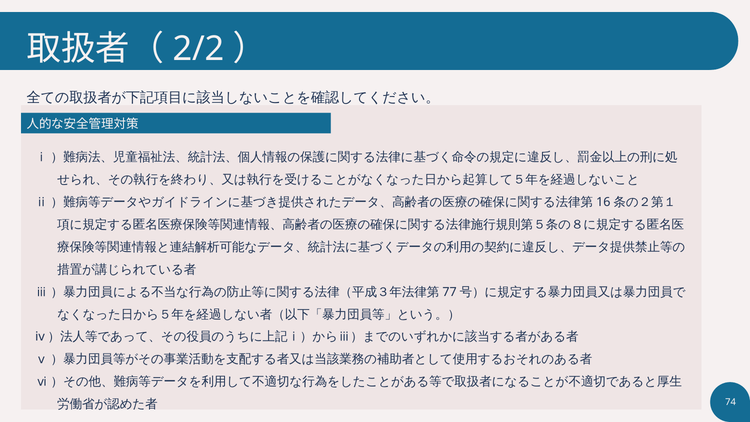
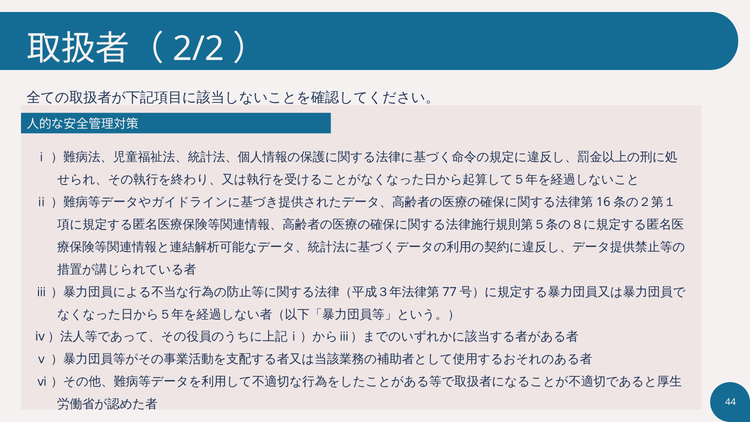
74: 74 -> 44 (731, 402)
